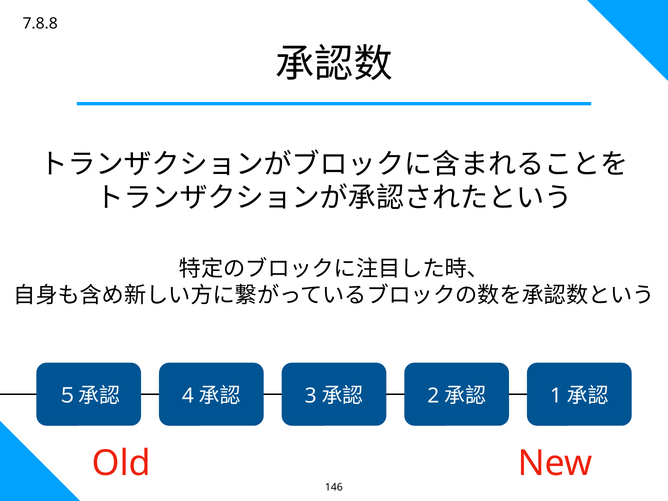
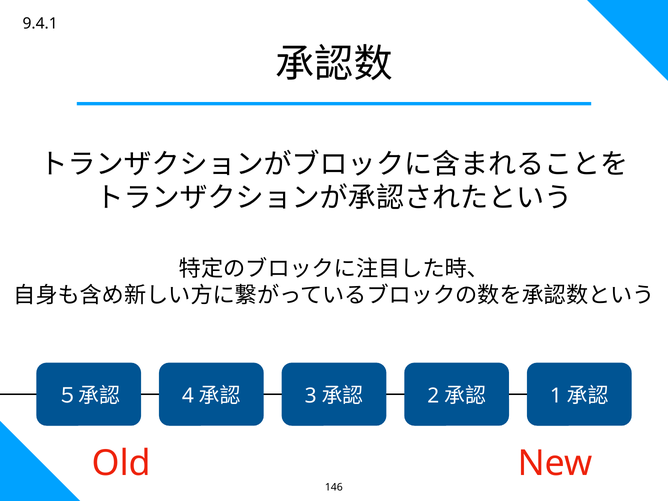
7.8.8: 7.8.8 -> 9.4.1 (40, 24)
